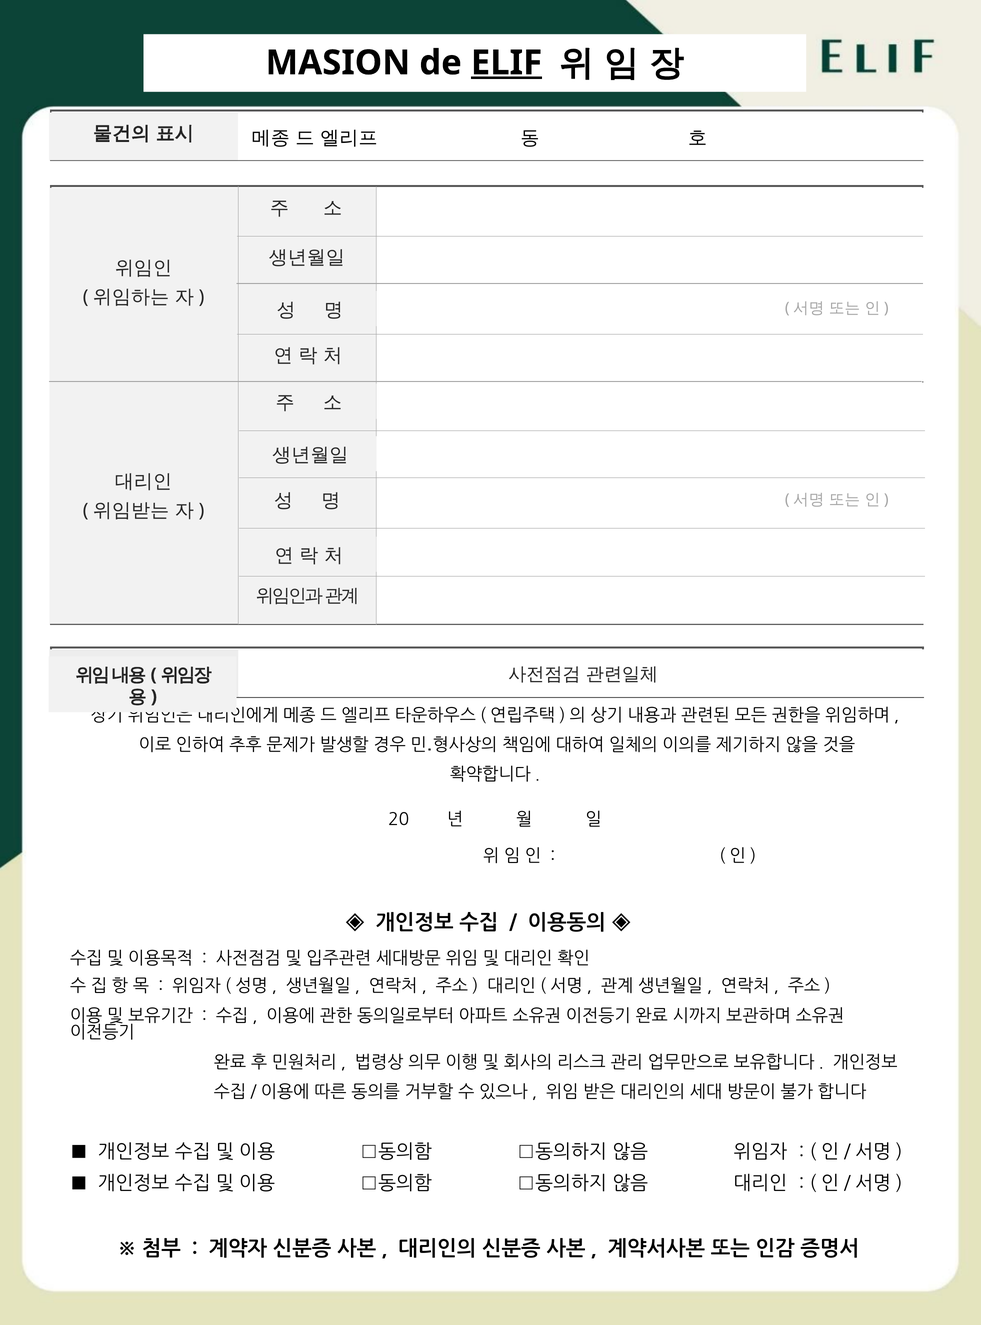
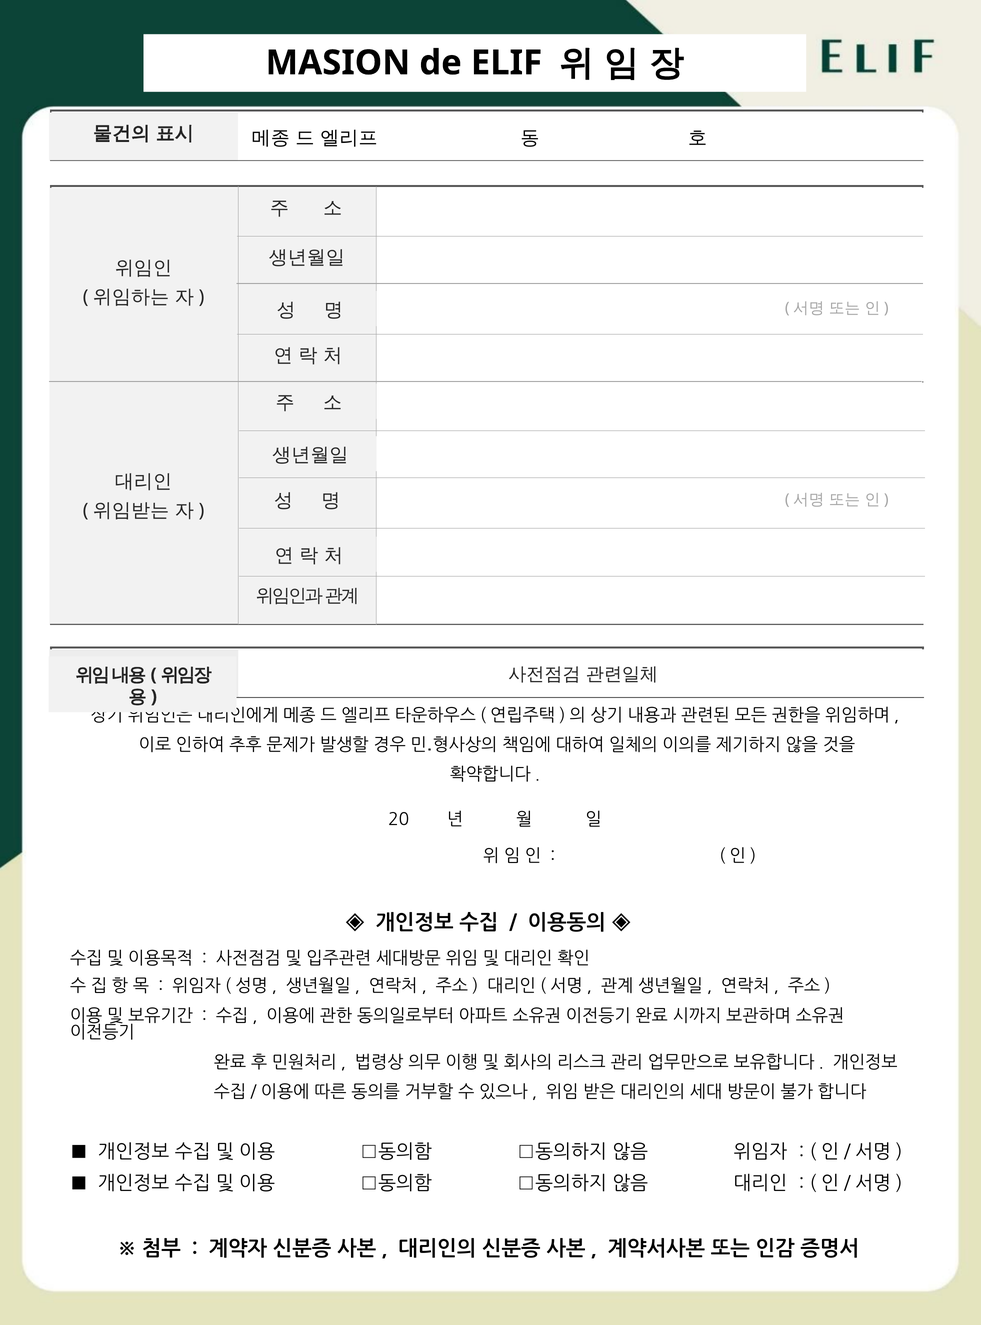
ELIF underline: present -> none (506, 63)
